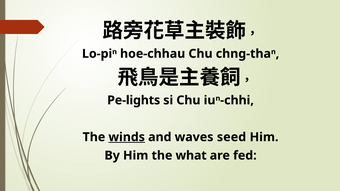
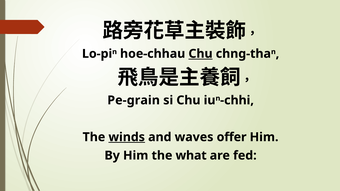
Chu underline: none -> present (200, 54)
Pe-lights: Pe-lights -> Pe-grain (134, 100)
seed: seed -> offer (232, 137)
